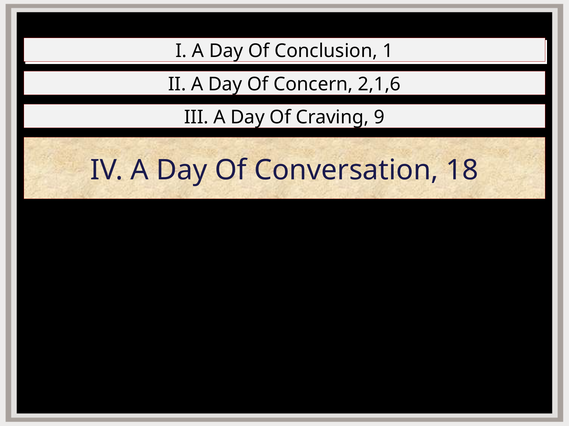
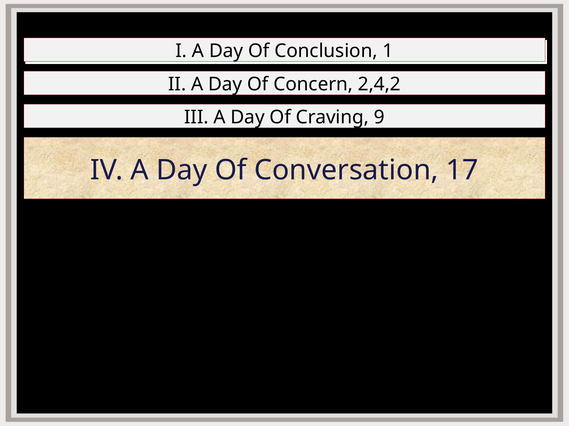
2,1,6: 2,1,6 -> 2,4,2 (379, 84)
18: 18 -> 17 (462, 170)
